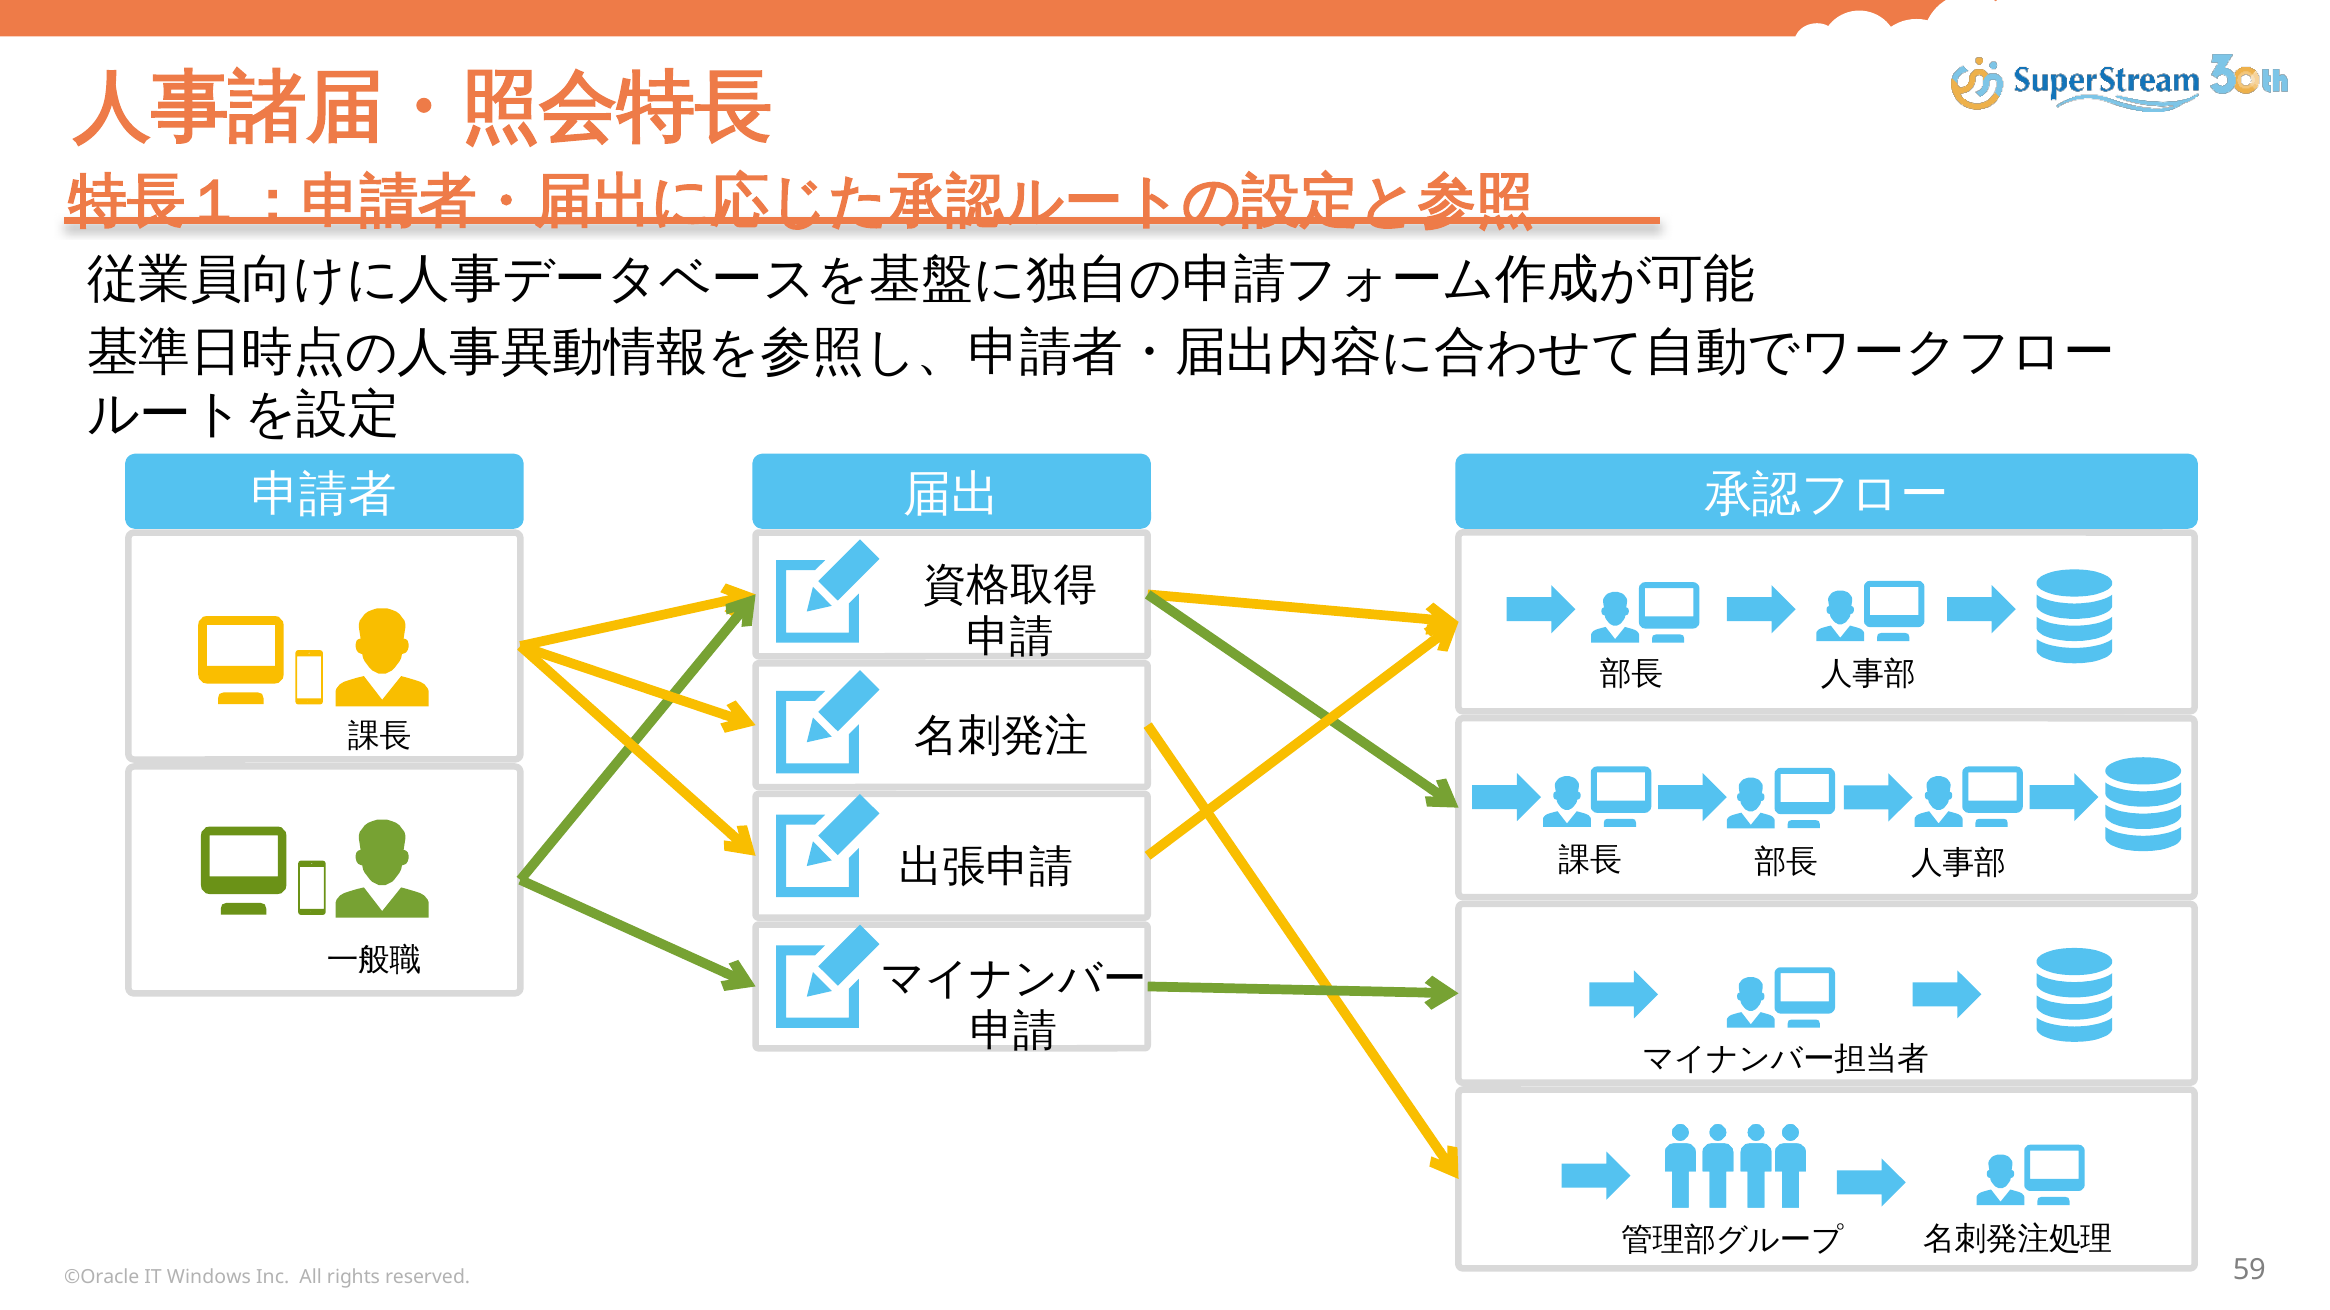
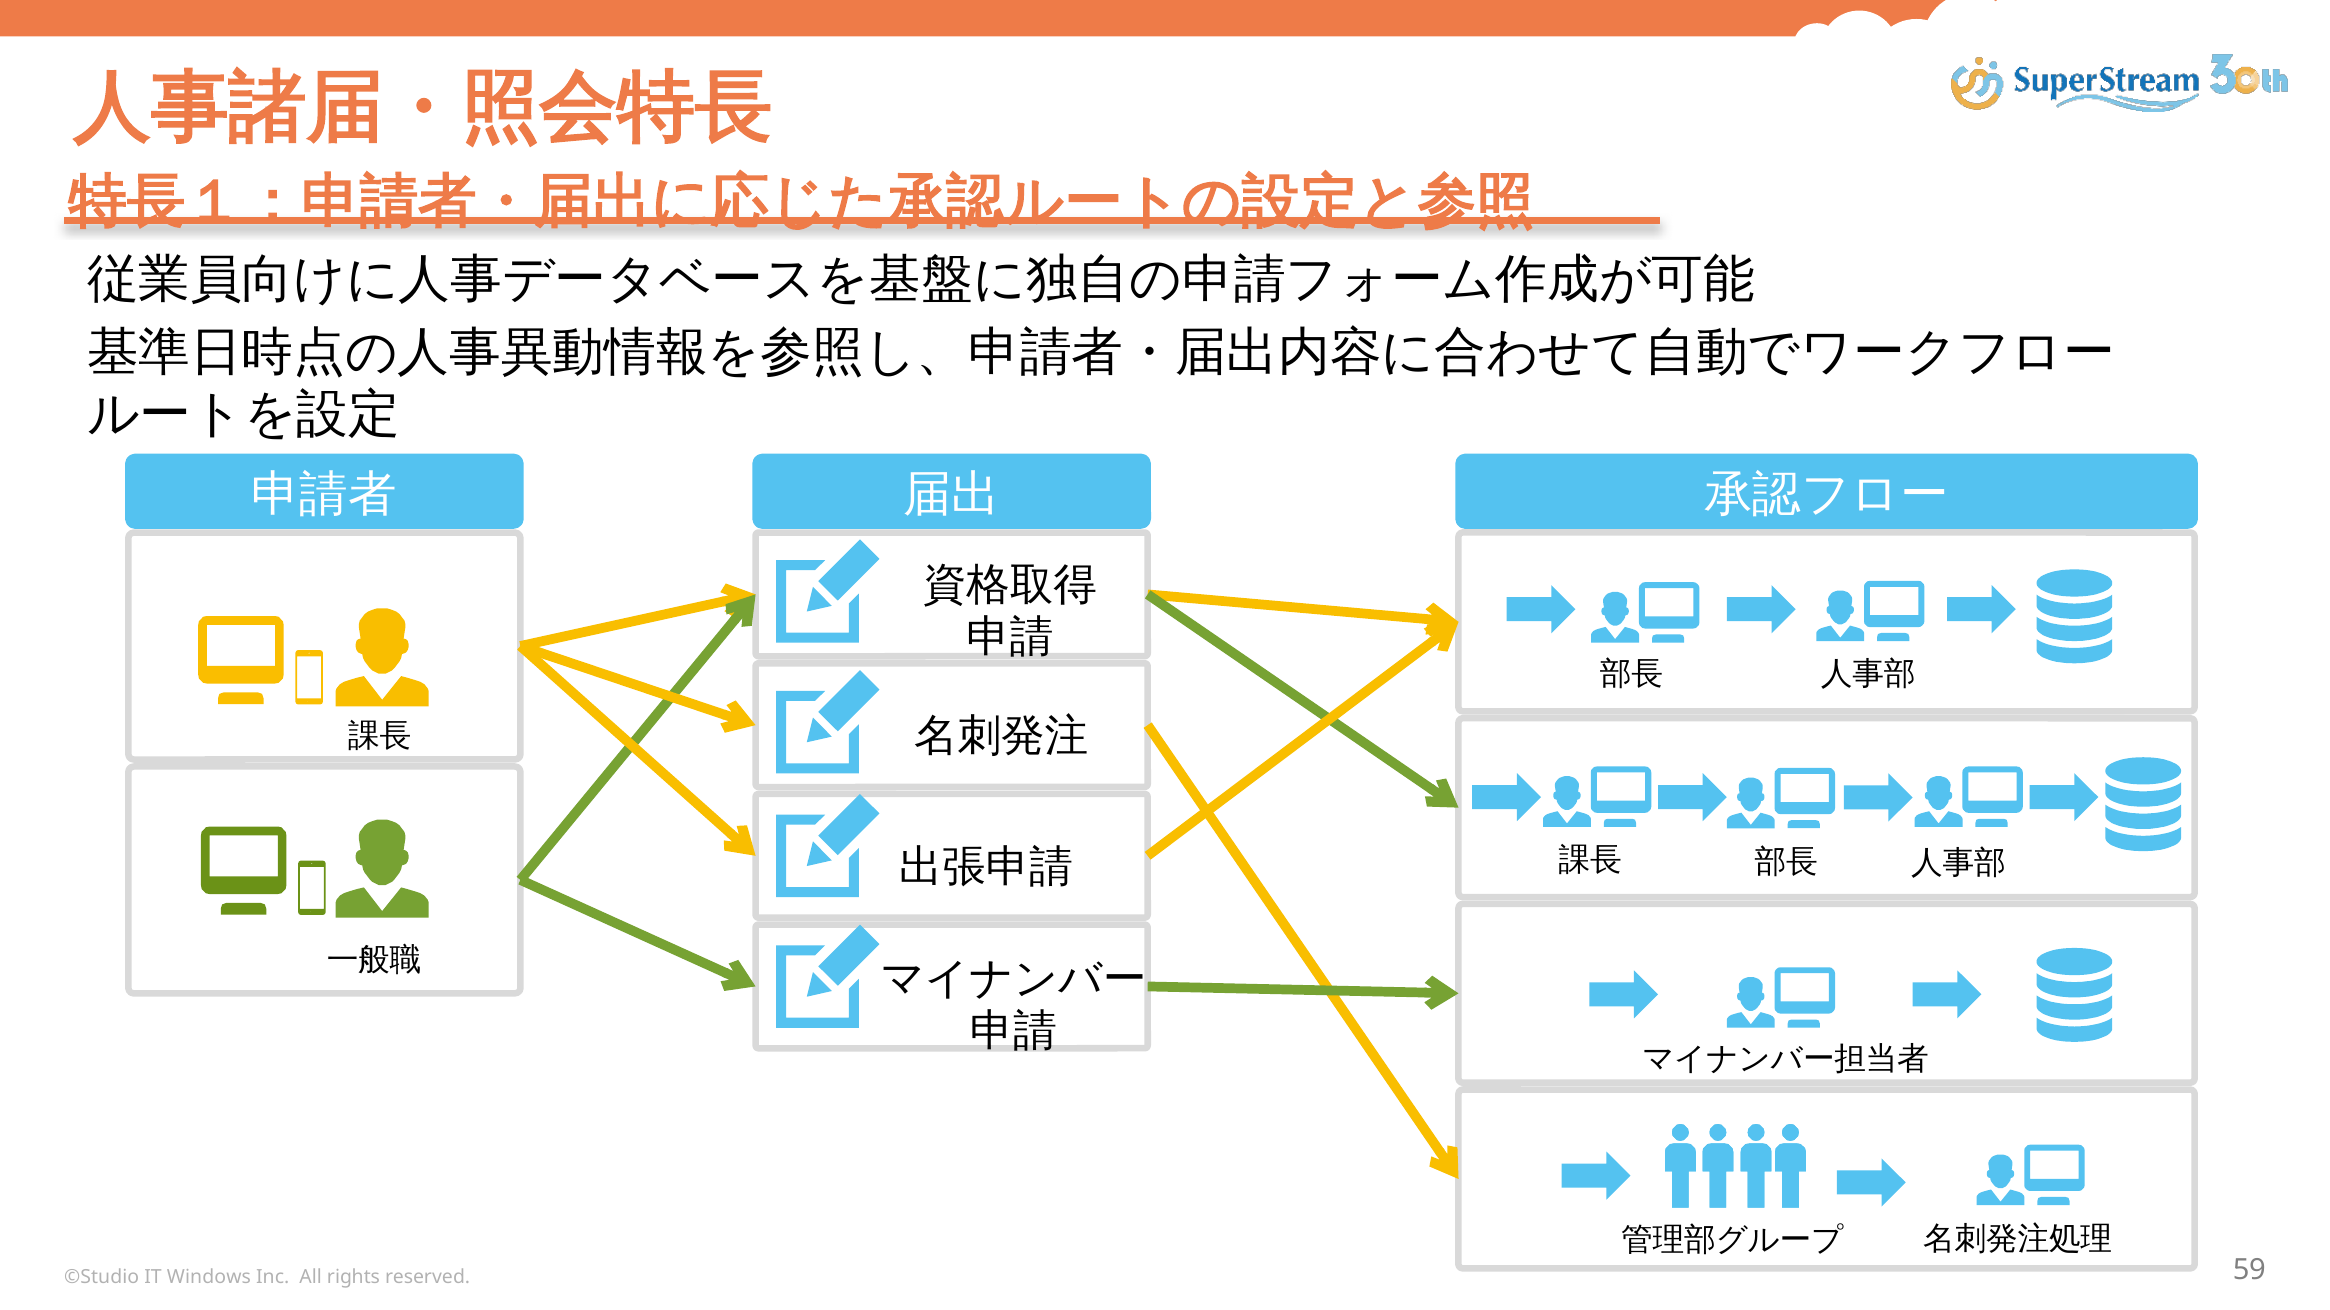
©Oracle: ©Oracle -> ©Studio (102, 1278)
